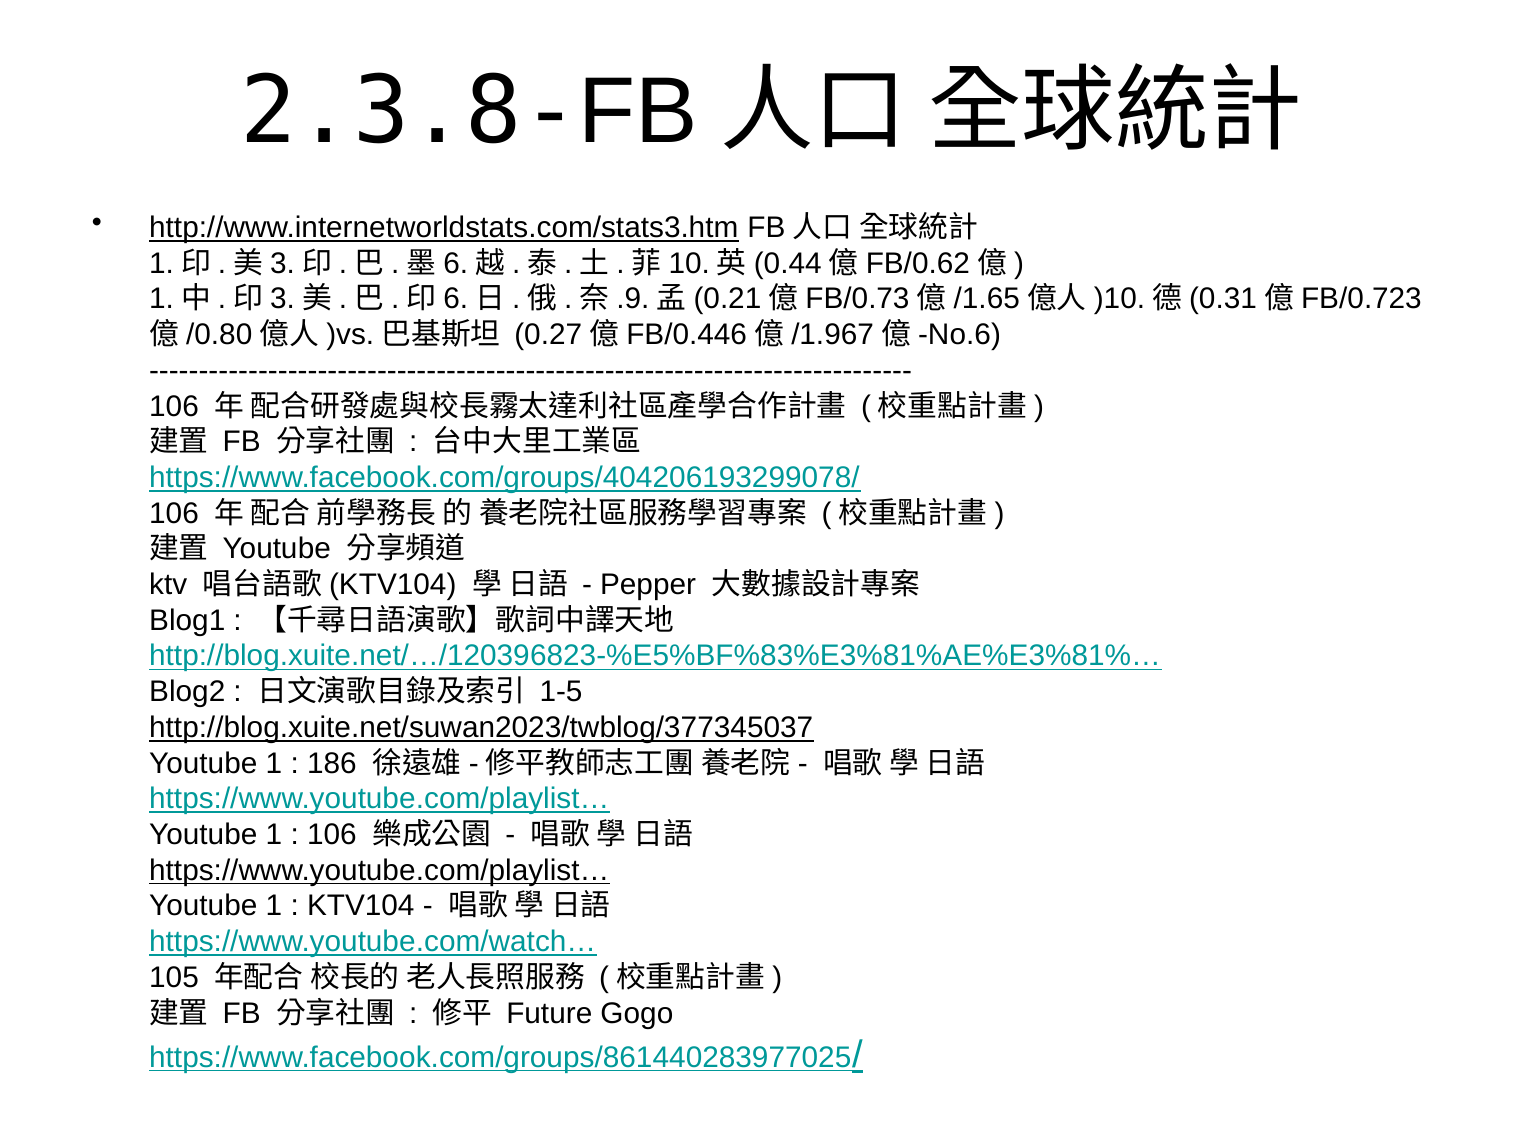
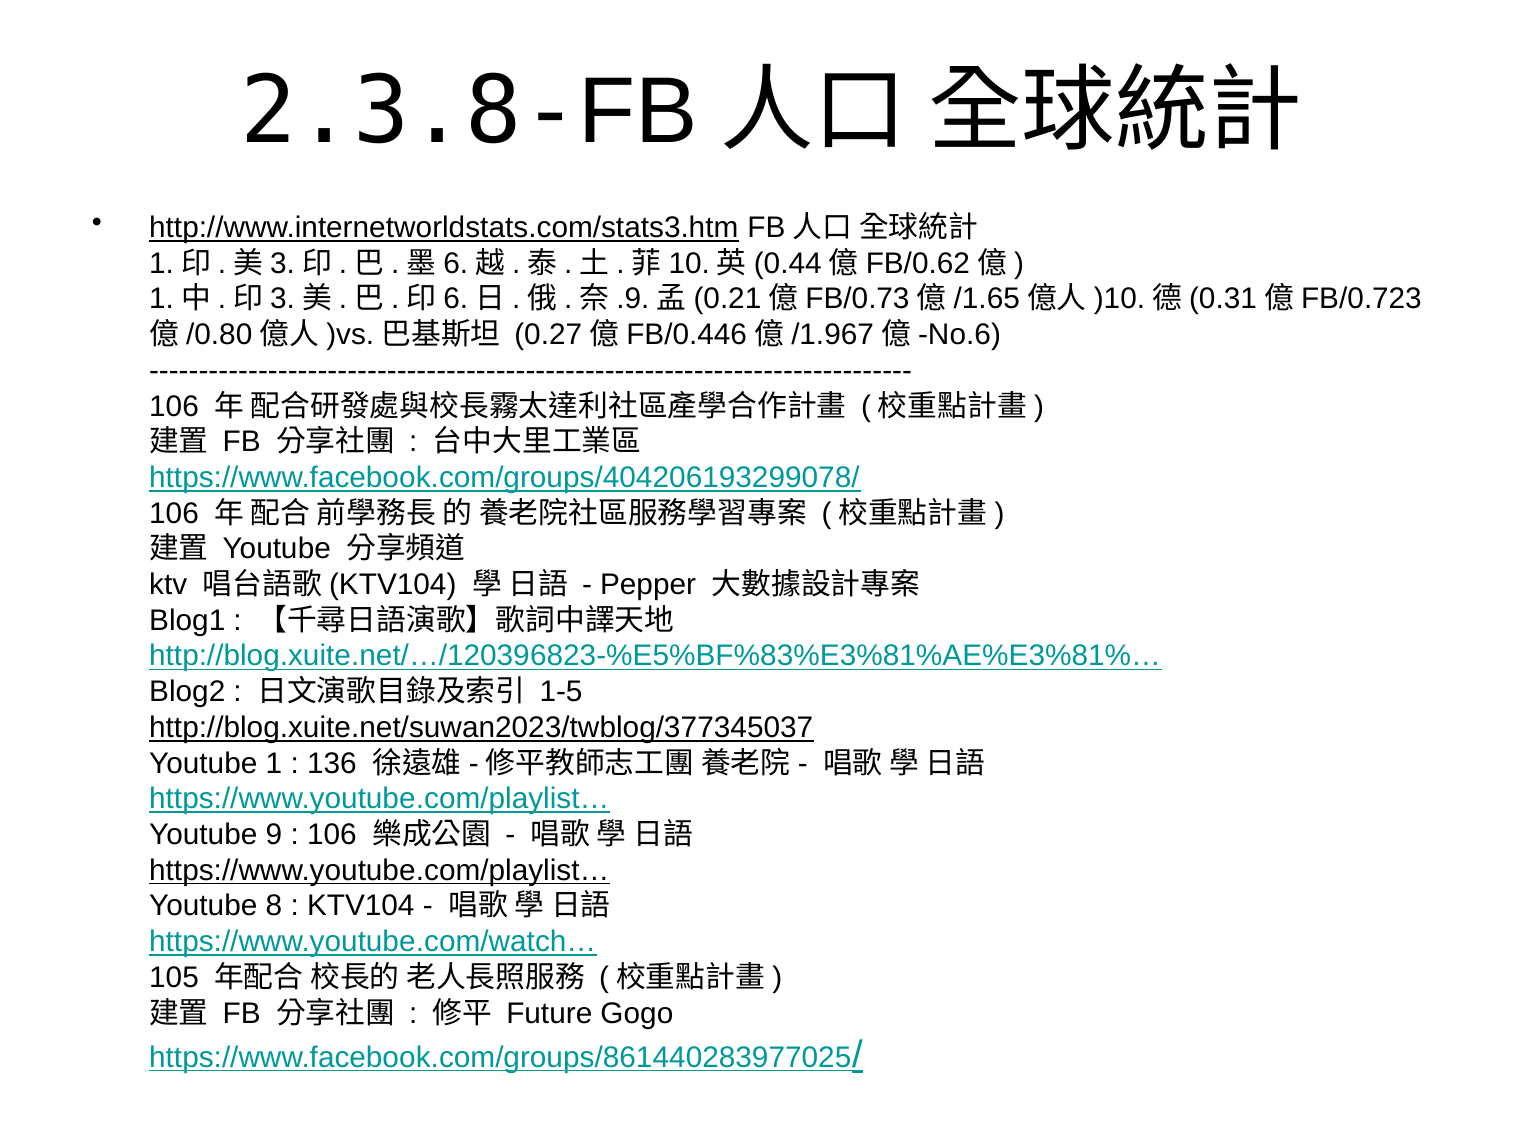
186: 186 -> 136 (332, 764)
1: 1 -> 9 (274, 835)
1: 1 -> 8 (274, 906)
